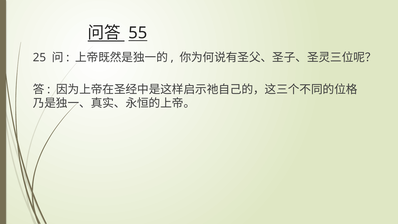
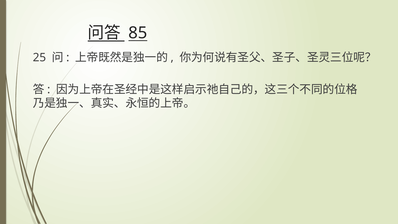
55: 55 -> 85 (138, 33)
